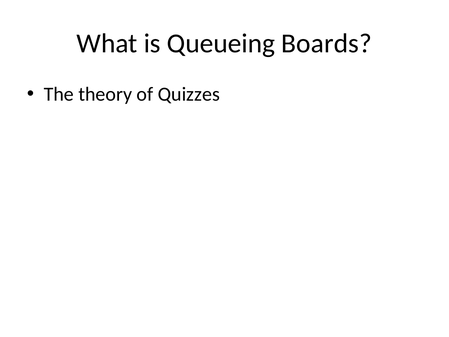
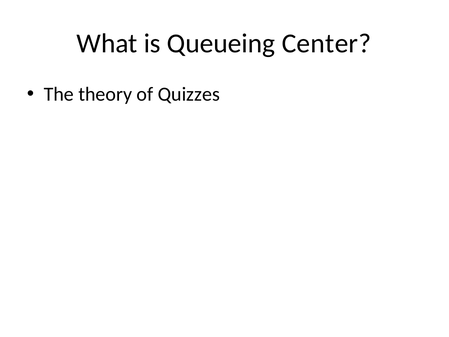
Boards: Boards -> Center (326, 43)
